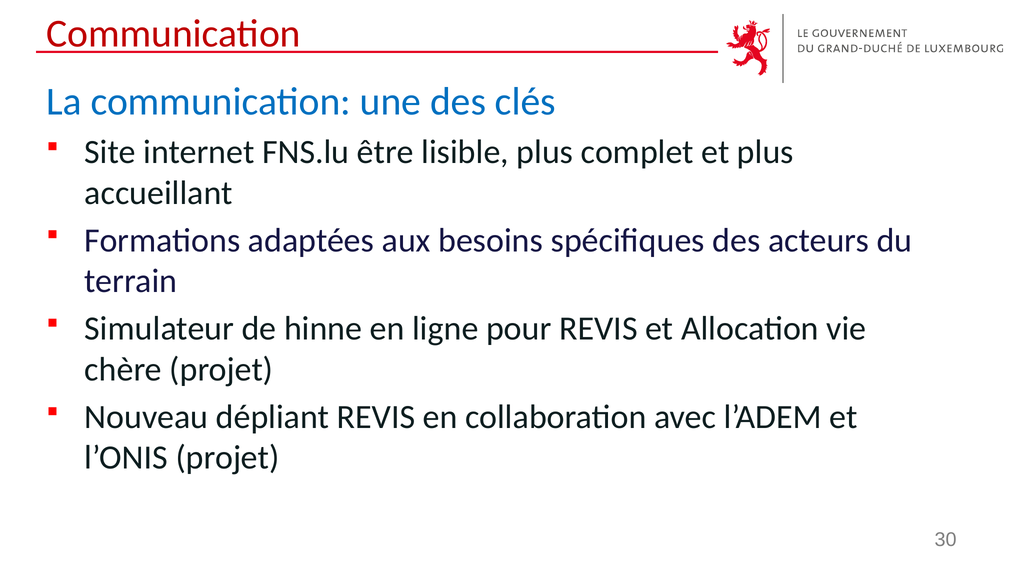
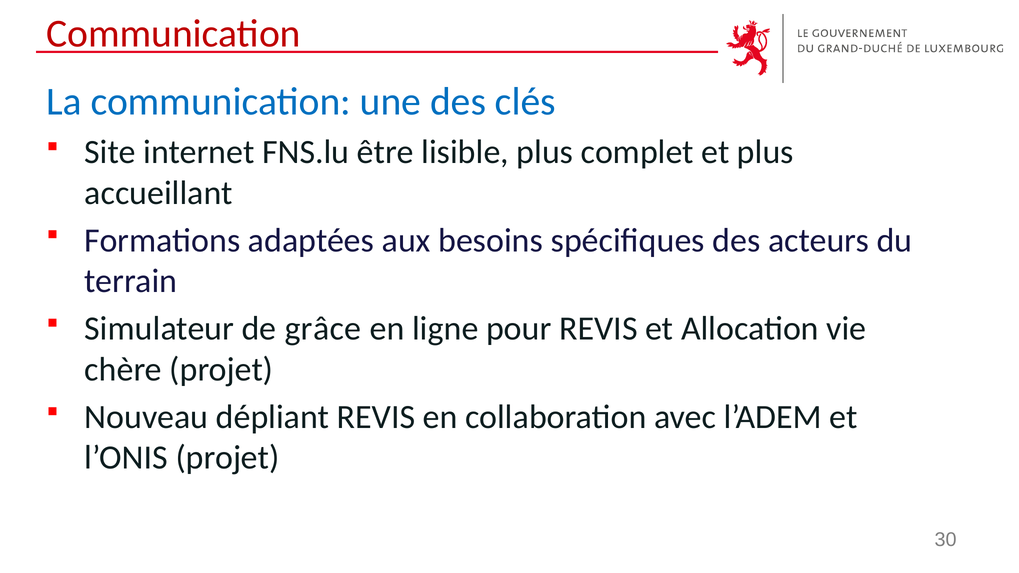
hinne: hinne -> grâce (323, 329)
